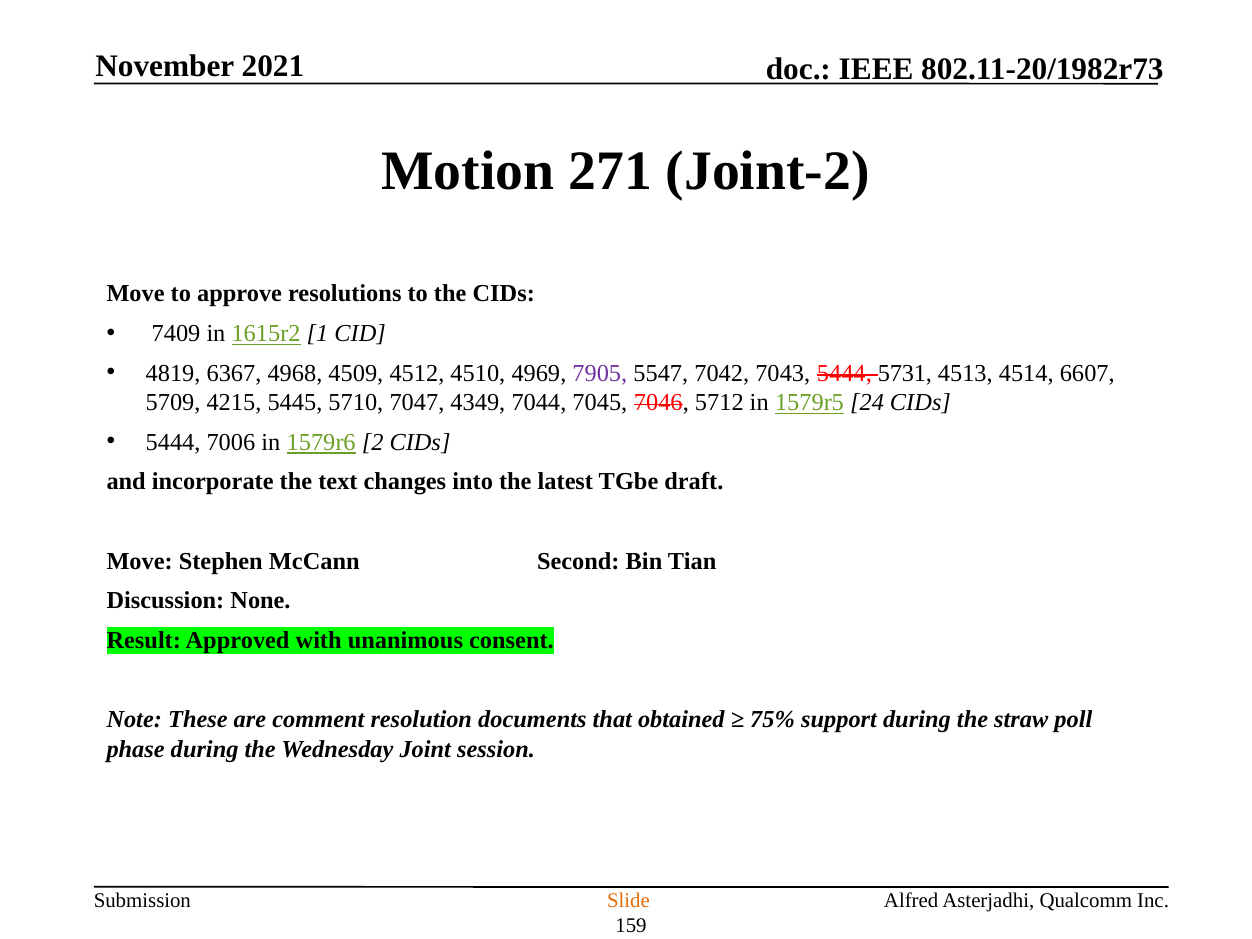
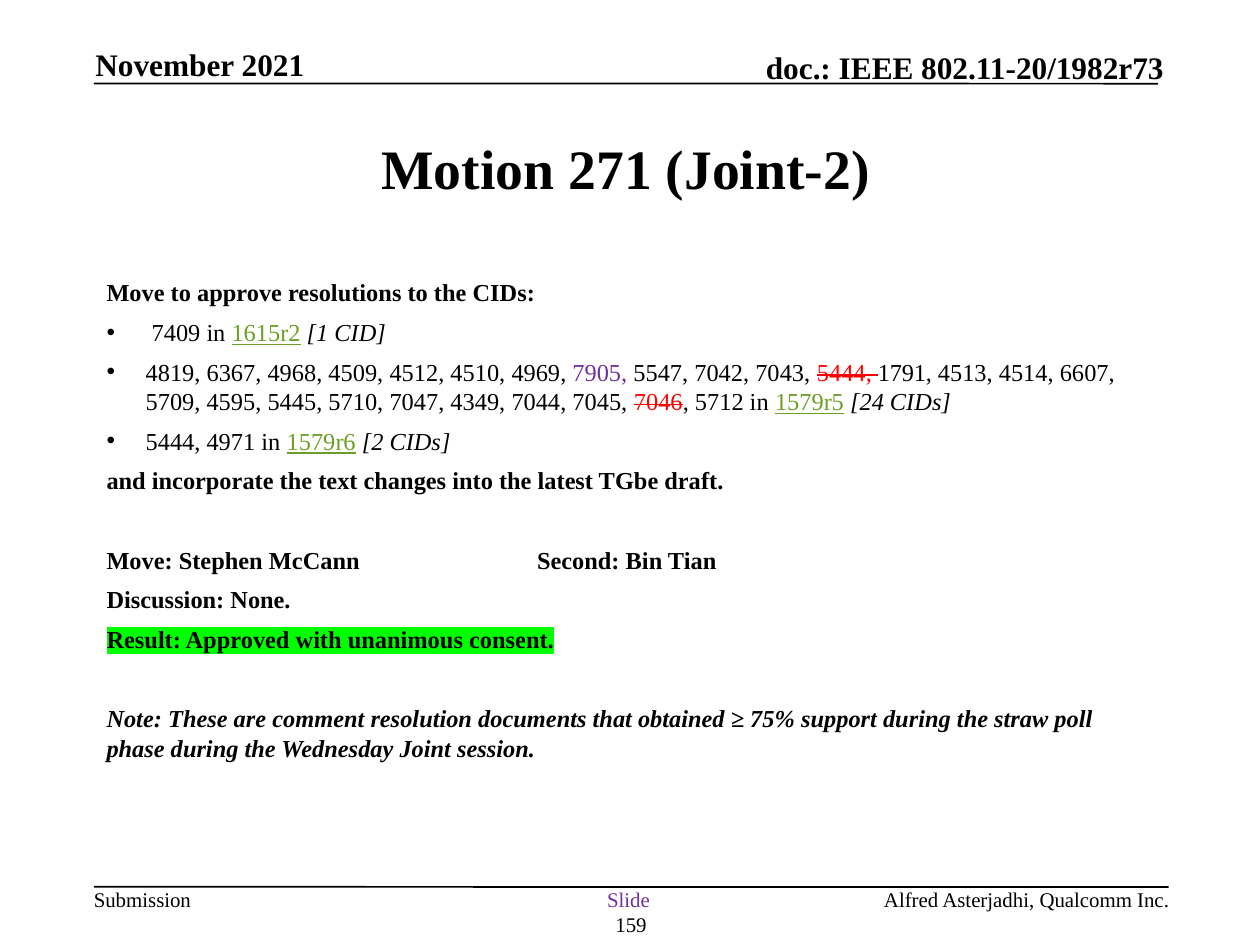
5731: 5731 -> 1791 (905, 373)
4215: 4215 -> 4595 (234, 402)
7006: 7006 -> 4971 (231, 442)
Slide colour: orange -> purple (628, 901)
